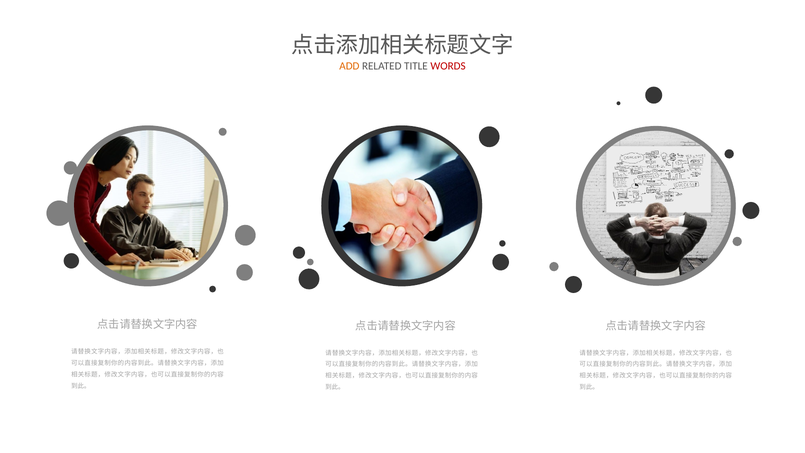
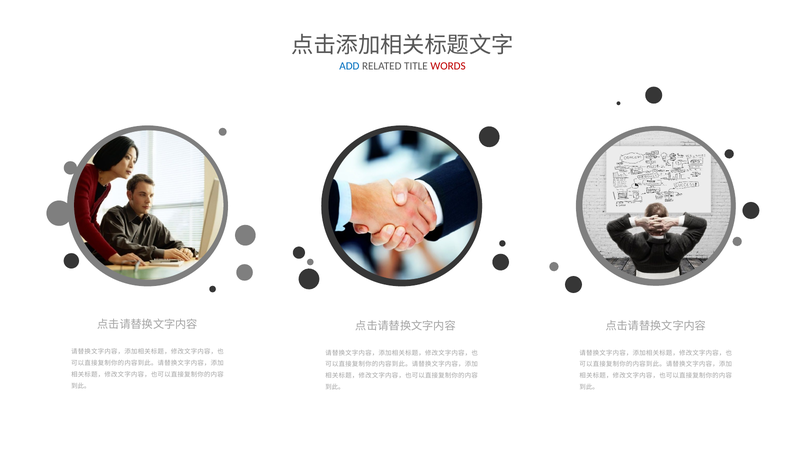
ADD colour: orange -> blue (349, 66)
